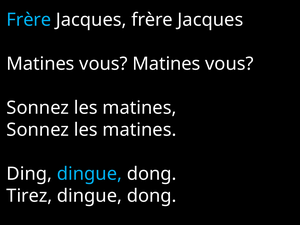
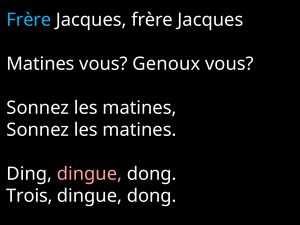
vous Matines: Matines -> Genoux (166, 64)
dingue colour: light blue -> pink (89, 174)
Tirez: Tirez -> Trois (29, 196)
